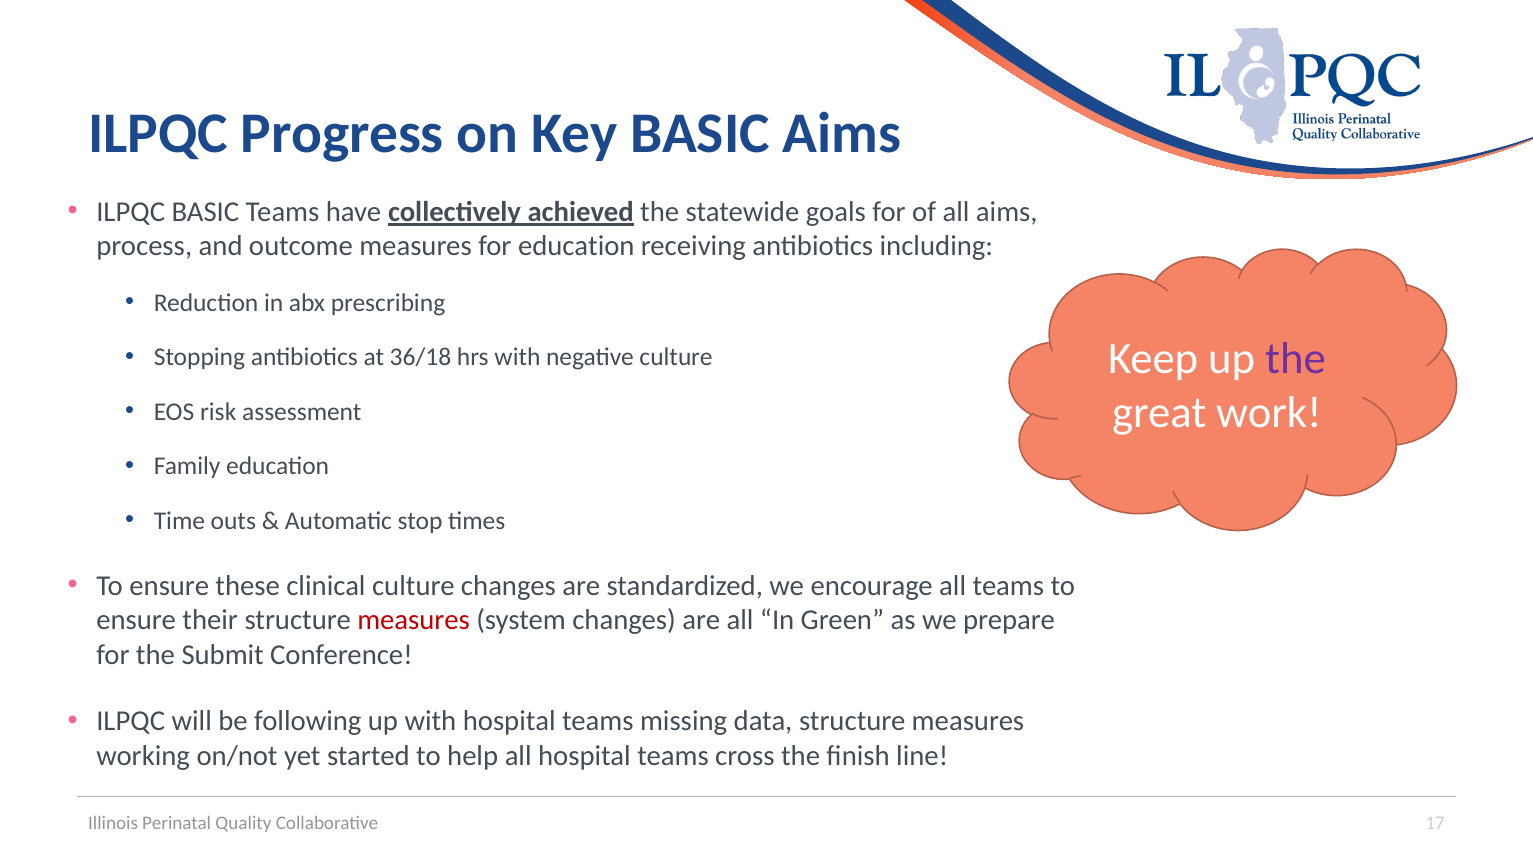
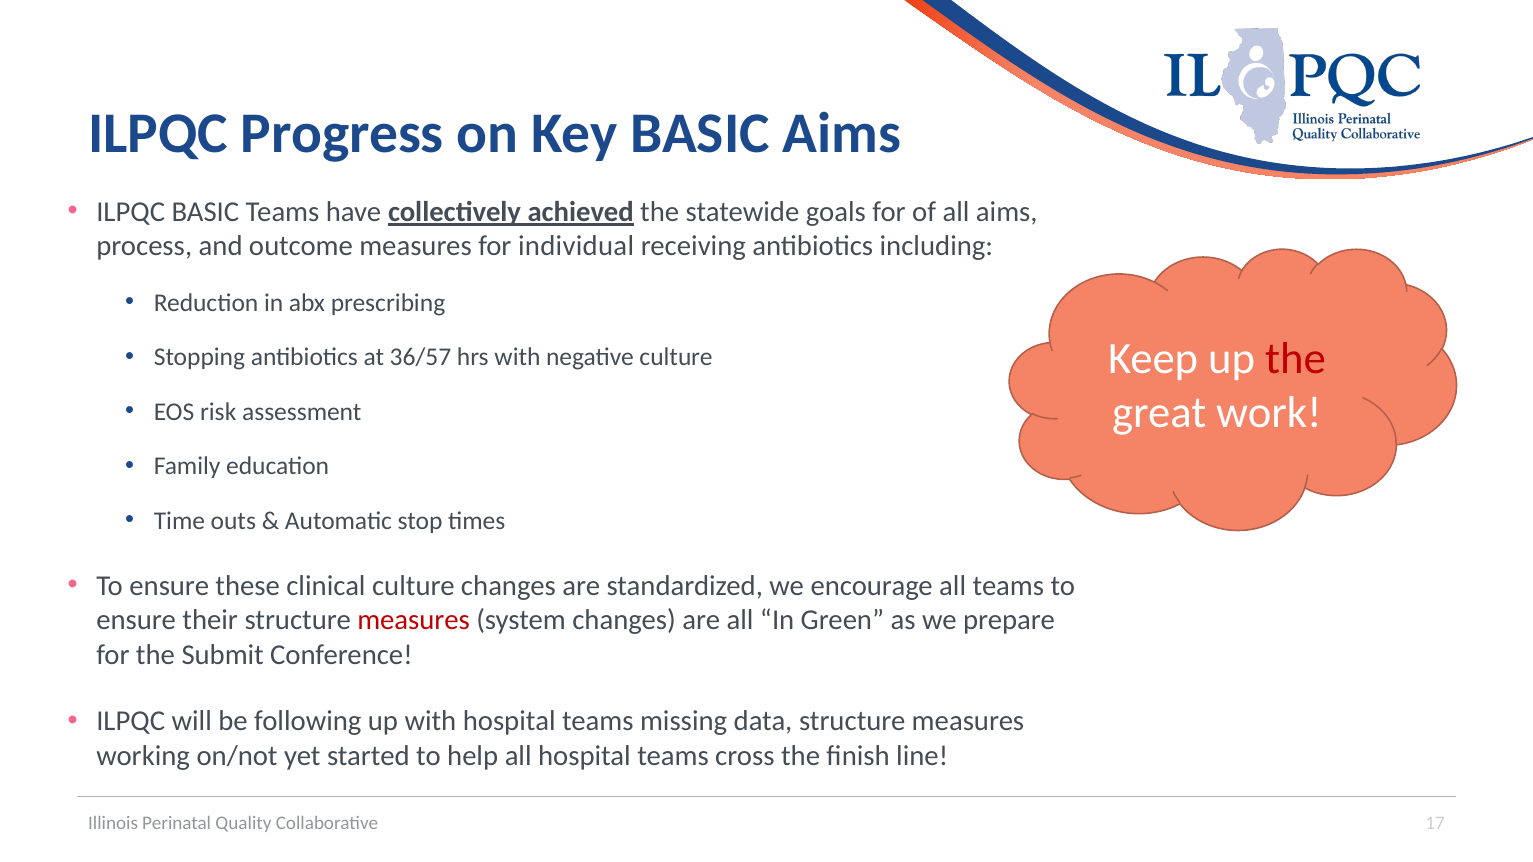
for education: education -> individual (576, 246)
the colour: purple -> red (1296, 359)
36/18: 36/18 -> 36/57 (420, 357)
